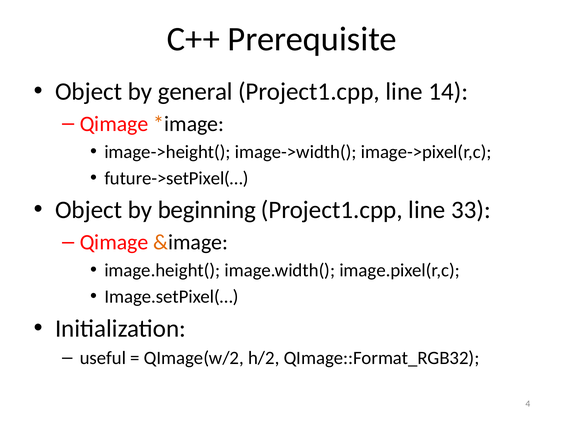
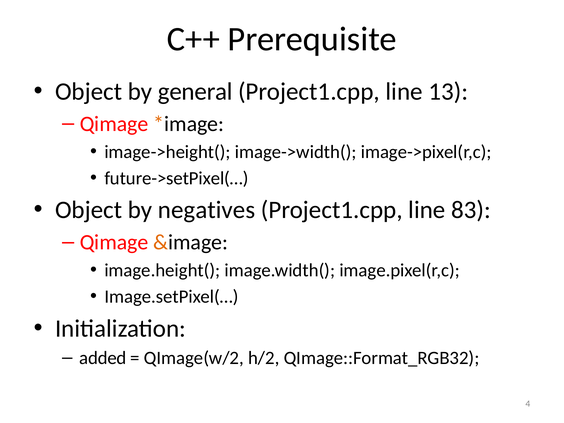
14: 14 -> 13 (448, 92)
beginning: beginning -> negatives (207, 210)
33: 33 -> 83 (471, 210)
useful: useful -> added (103, 358)
